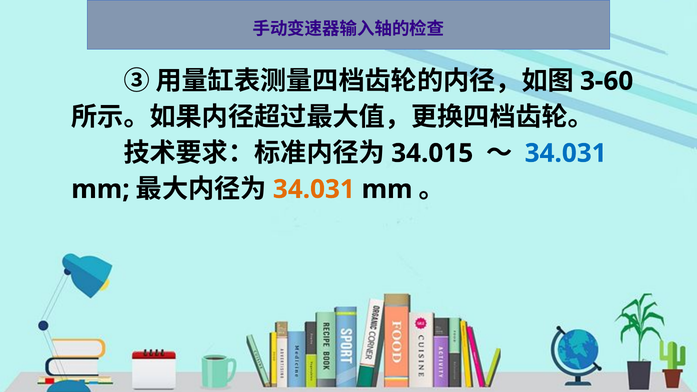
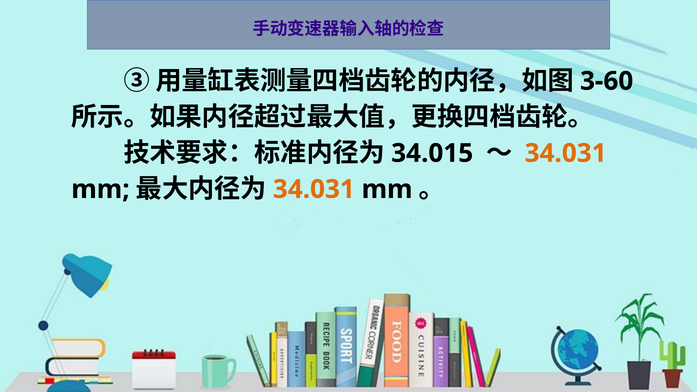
34.031 colour: blue -> orange (566, 153)
